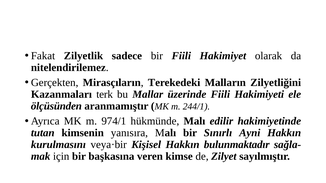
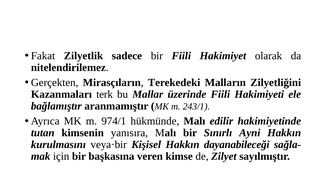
ölçüsünden: ölçüsünden -> bağlamıştır (56, 106)
244/1: 244/1 -> 243/1 (196, 107)
bulunmaktadır: bulunmaktadır -> dayanabileceği (237, 145)
